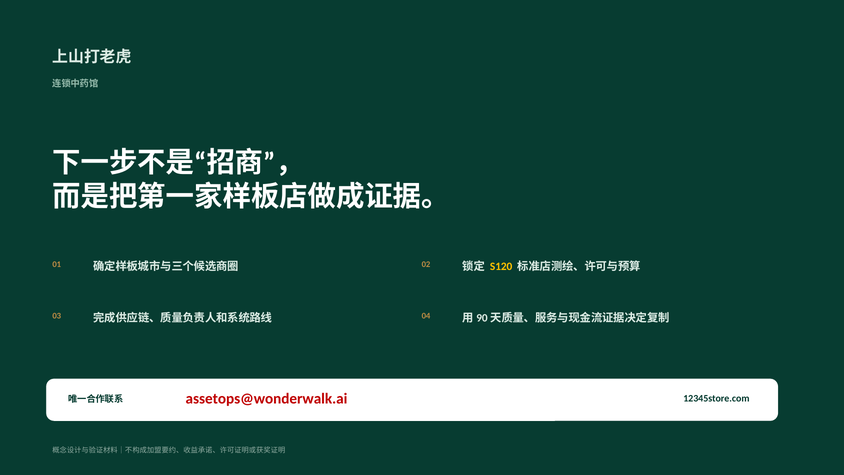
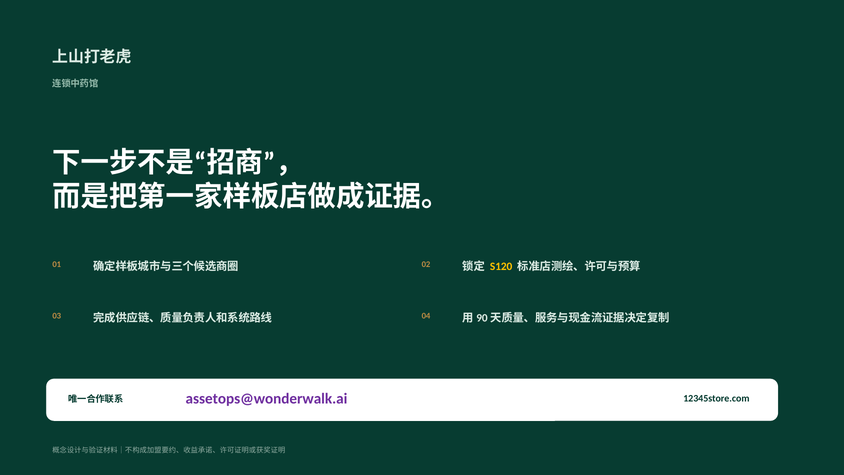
assetops@wonderwalk.ai colour: red -> purple (266, 399)
